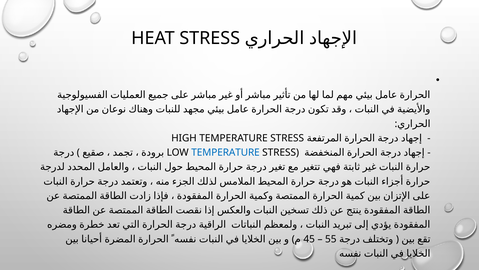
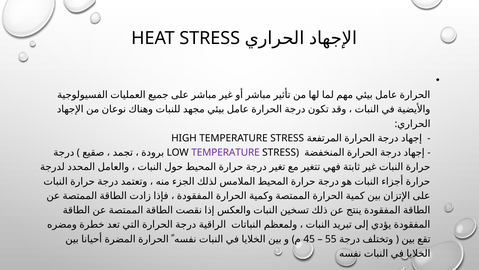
TEMPERATURE colour: blue -> purple (226, 152)
